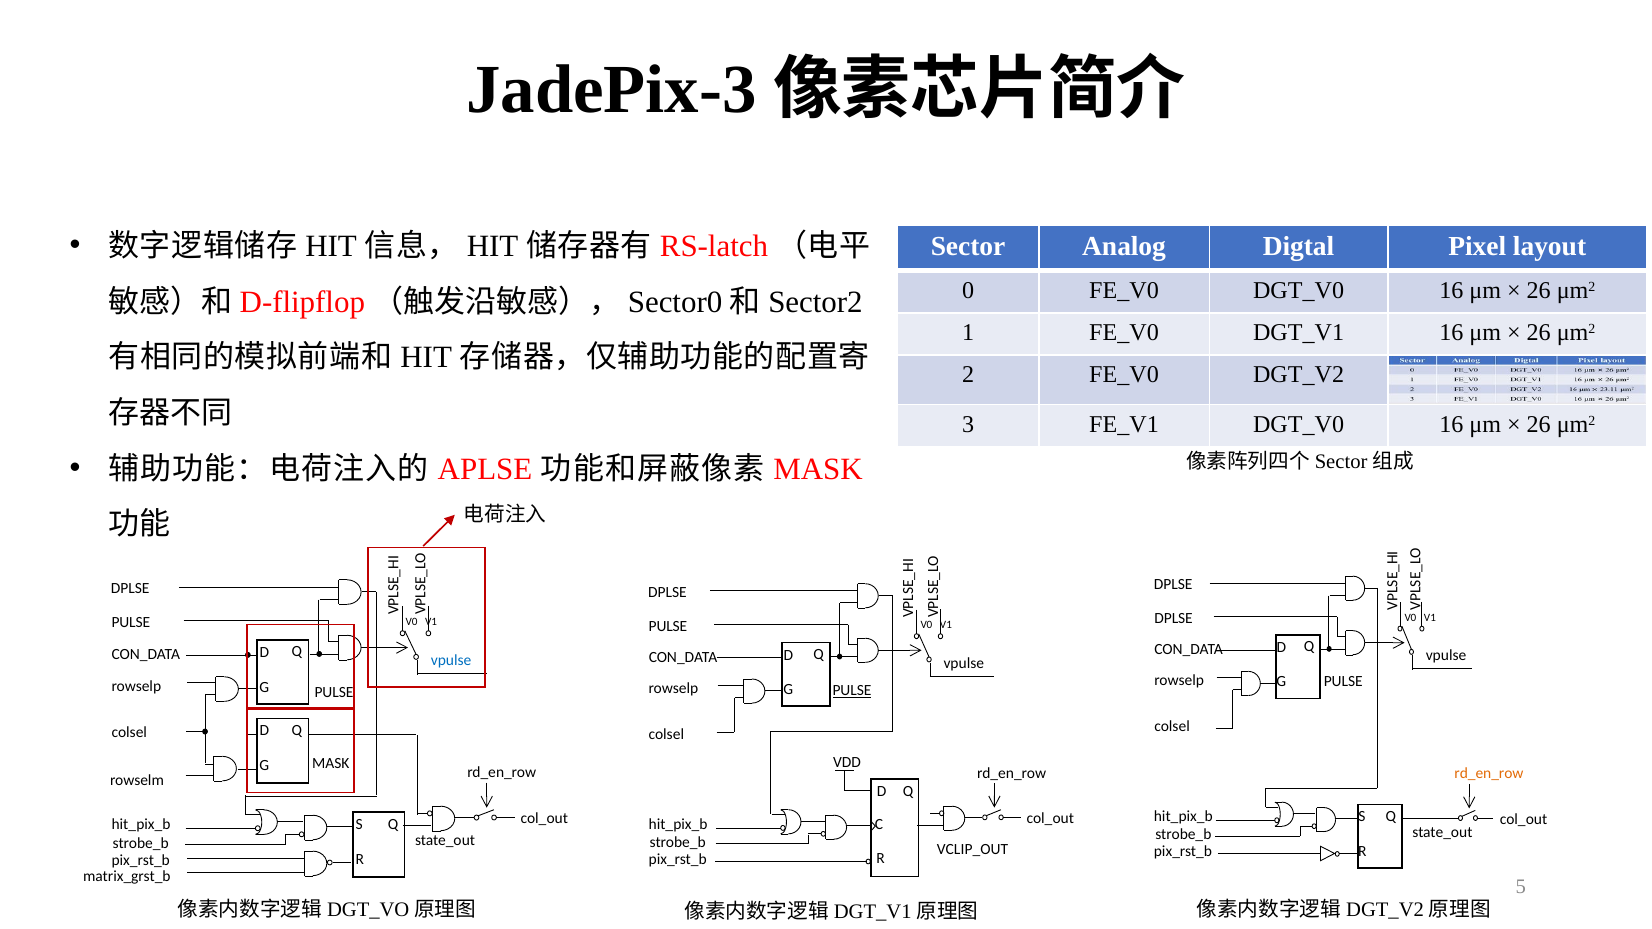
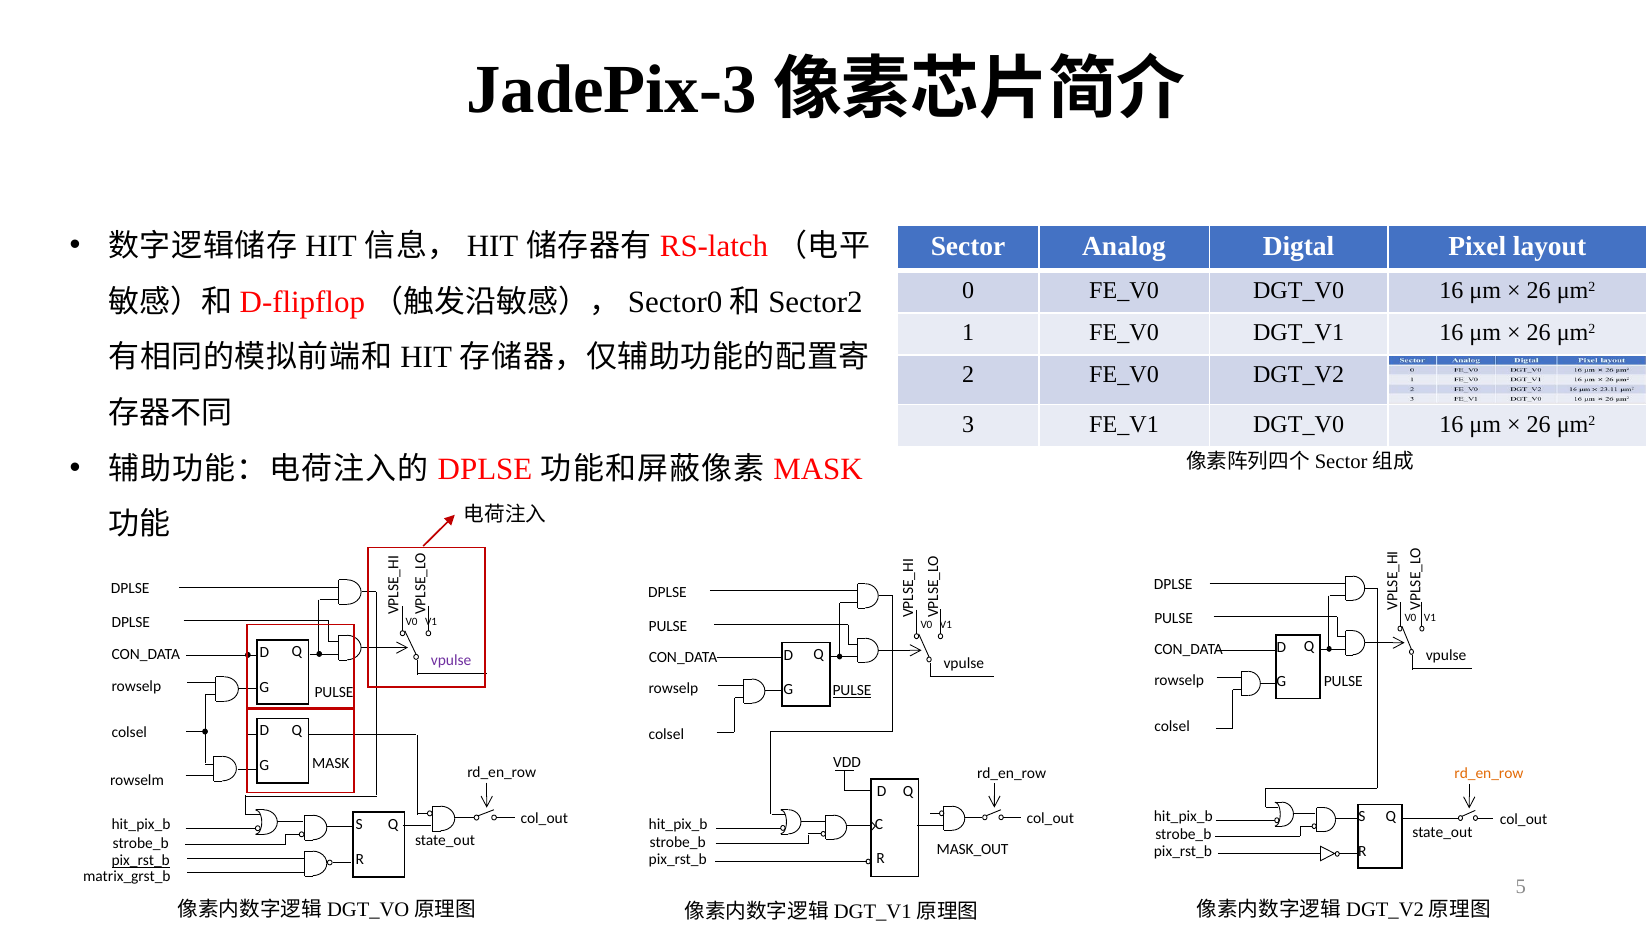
APLSE: APLSE -> DPLSE (485, 469)
DPLSE: DPLSE -> PULSE (1174, 619)
PULSE: PULSE -> DPLSE (131, 623)
vpulse colour: blue -> purple (451, 661)
VCLIP_OUT: VCLIP_OUT -> MASK_OUT (973, 849)
pix_rst_b underline: none -> present (141, 861)
